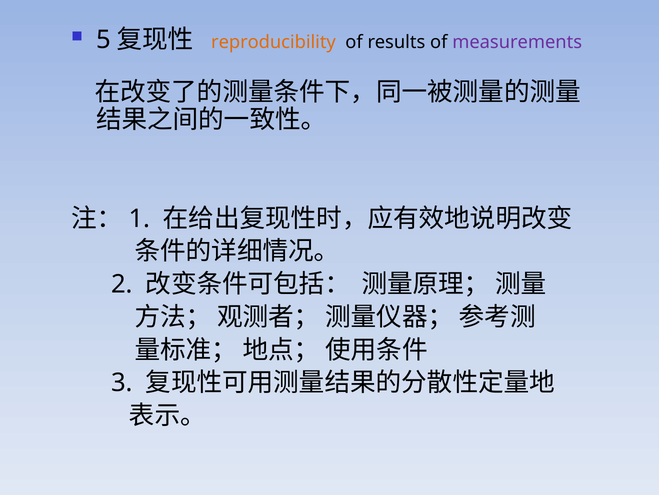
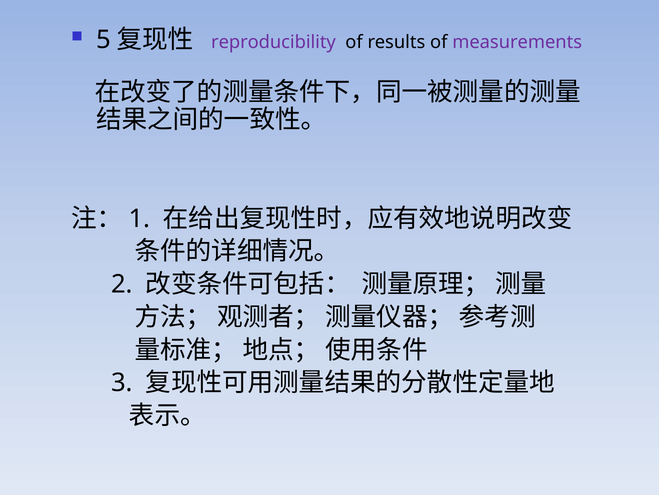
reproducibility colour: orange -> purple (273, 42)
